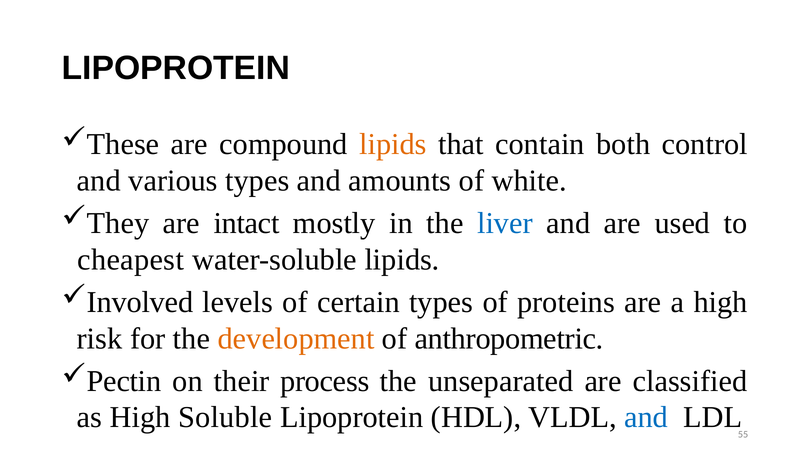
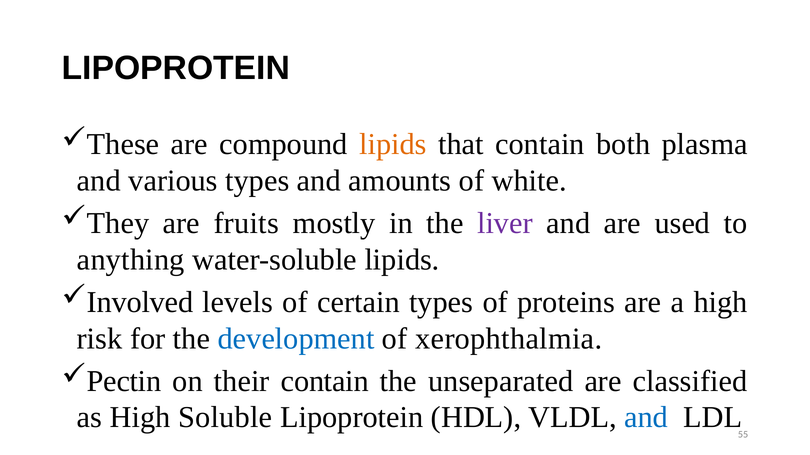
control: control -> plasma (705, 145)
intact: intact -> fruits (246, 224)
liver colour: blue -> purple (505, 224)
cheapest: cheapest -> anything (131, 260)
development colour: orange -> blue (296, 339)
anthropometric: anthropometric -> xerophthalmia (509, 339)
their process: process -> contain (325, 382)
